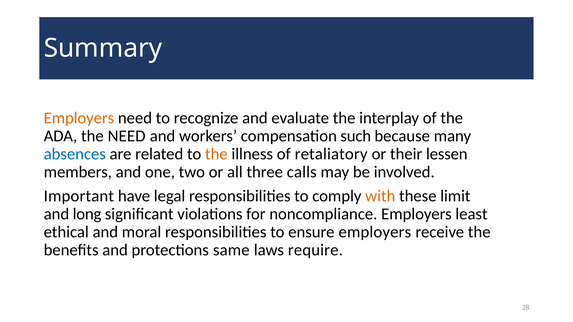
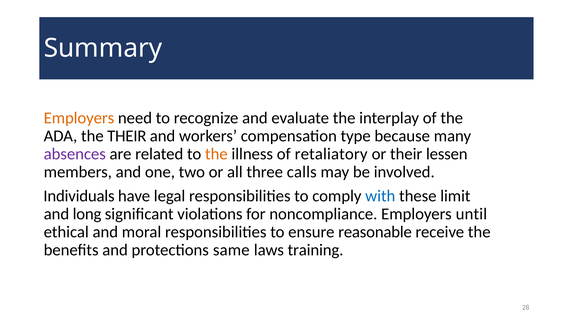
the NEED: NEED -> THEIR (127, 136)
such: such -> type (356, 136)
absences colour: blue -> purple (75, 154)
Important: Important -> Individuals (79, 196)
with colour: orange -> blue (380, 196)
least: least -> until (471, 214)
ensure employers: employers -> reasonable (375, 232)
require: require -> training (316, 250)
